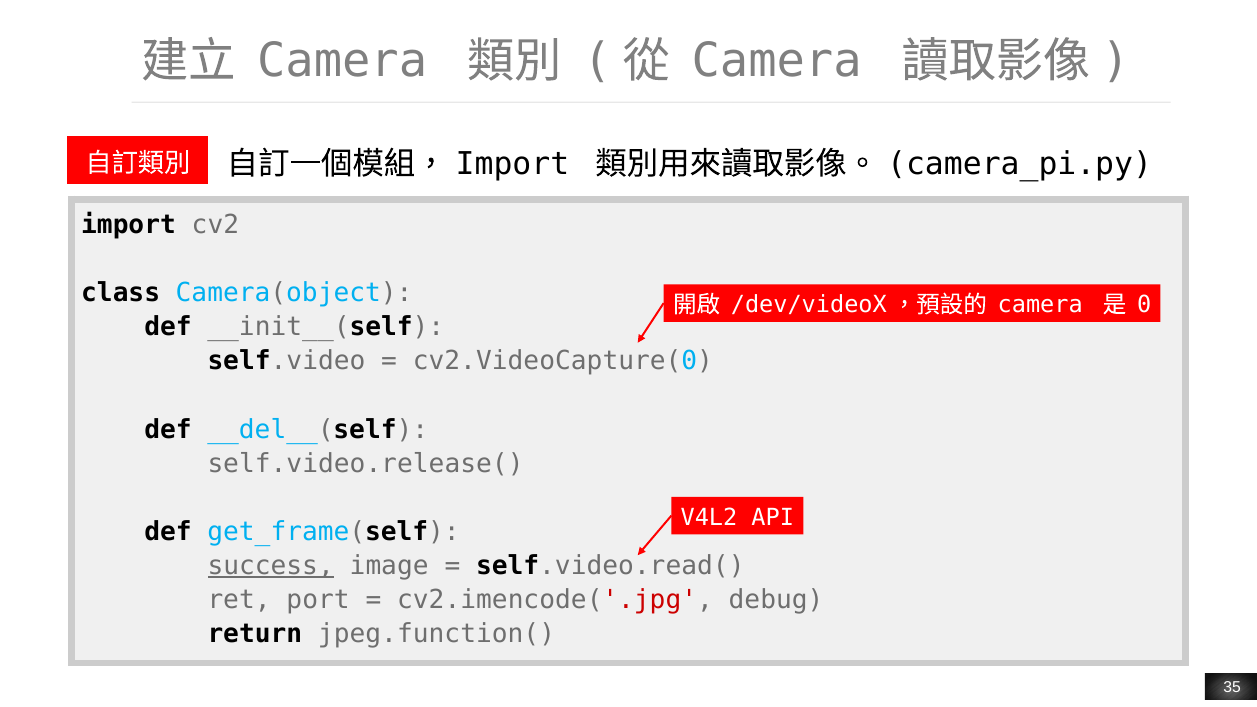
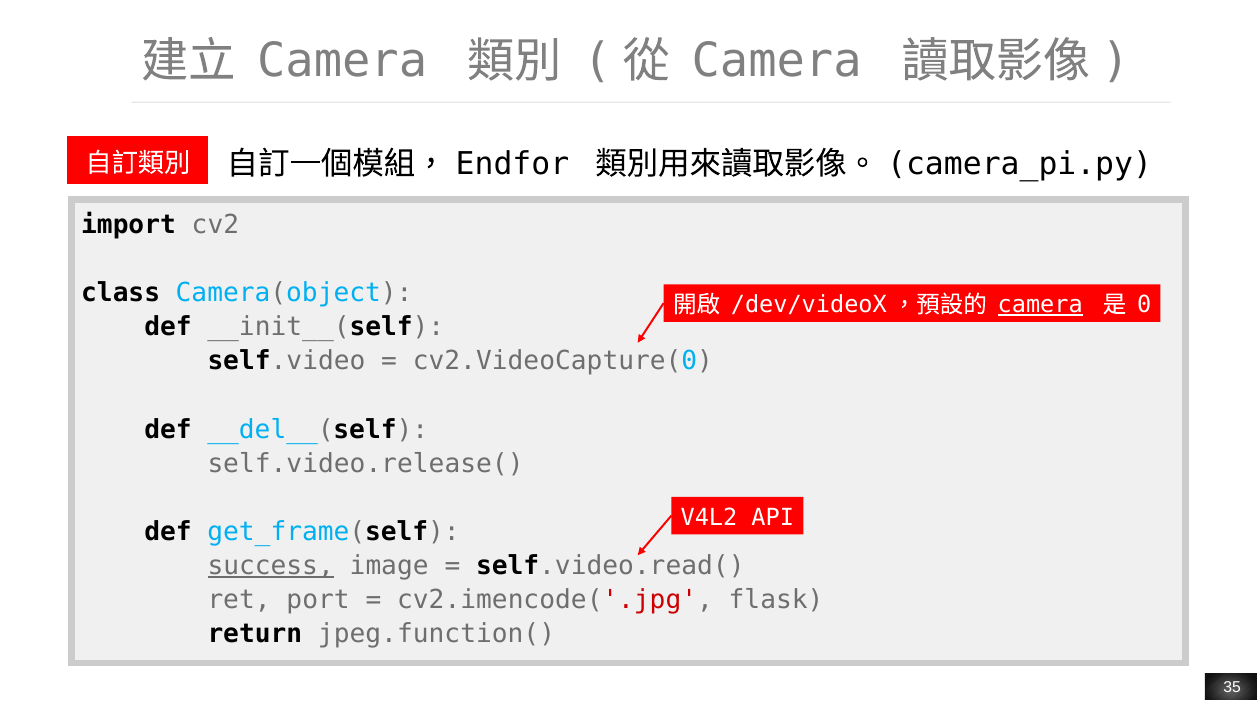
Import: Import -> Endfor (512, 164)
camera underline: none -> present (1040, 305)
debug: debug -> flask (776, 600)
